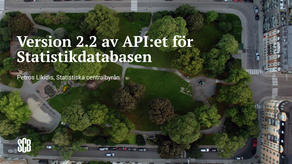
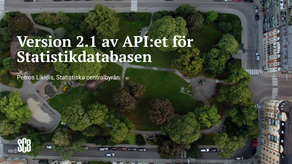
2.2: 2.2 -> 2.1 (87, 42)
